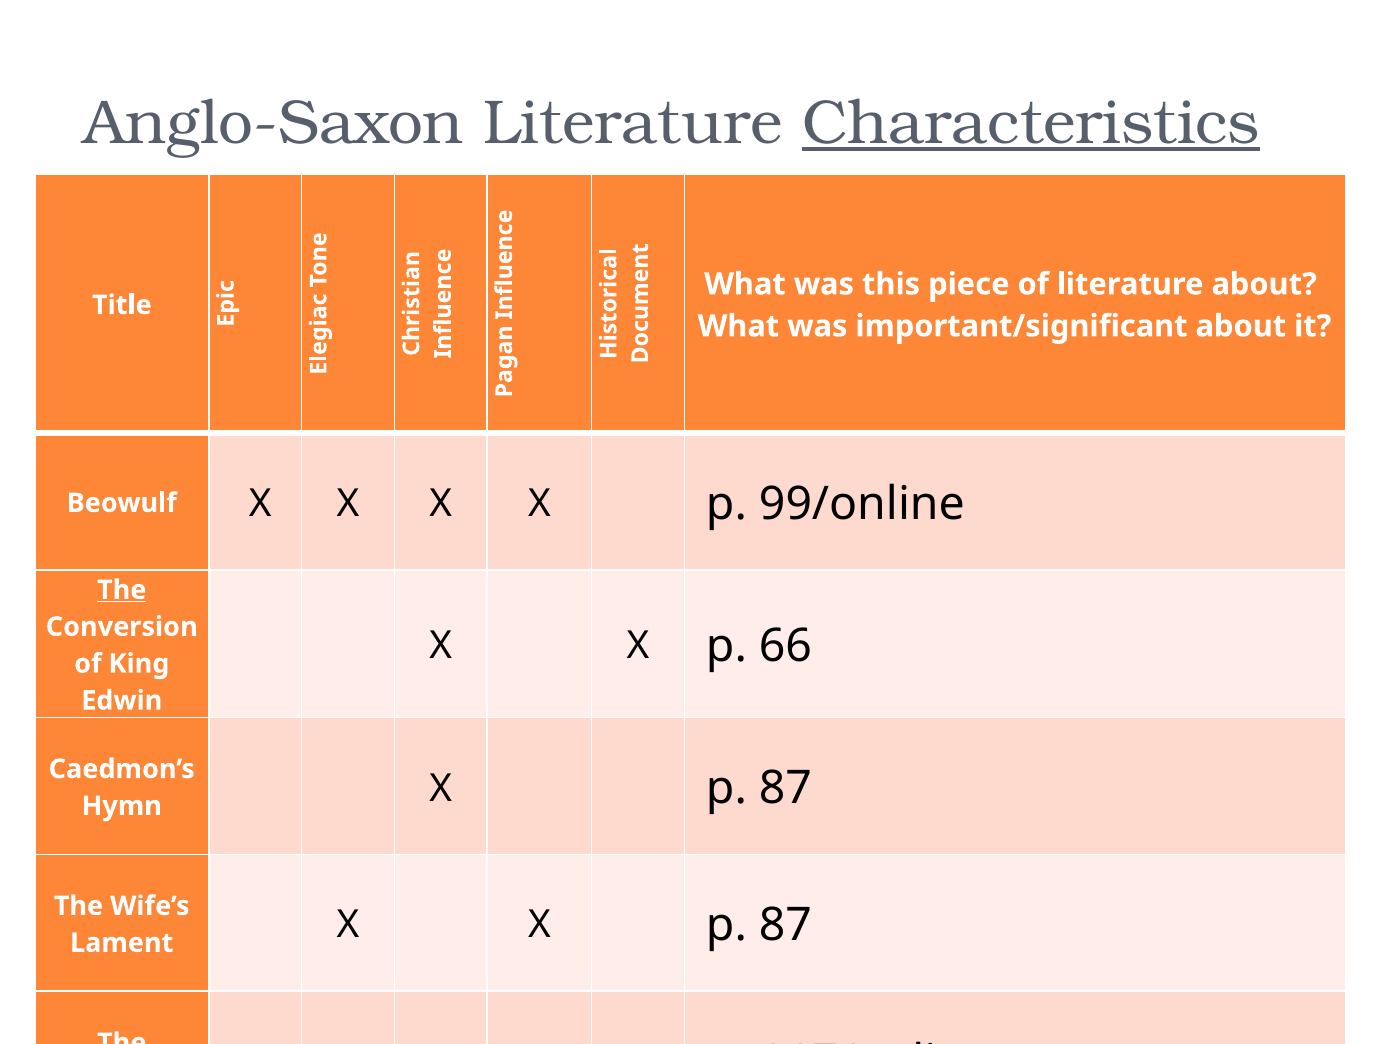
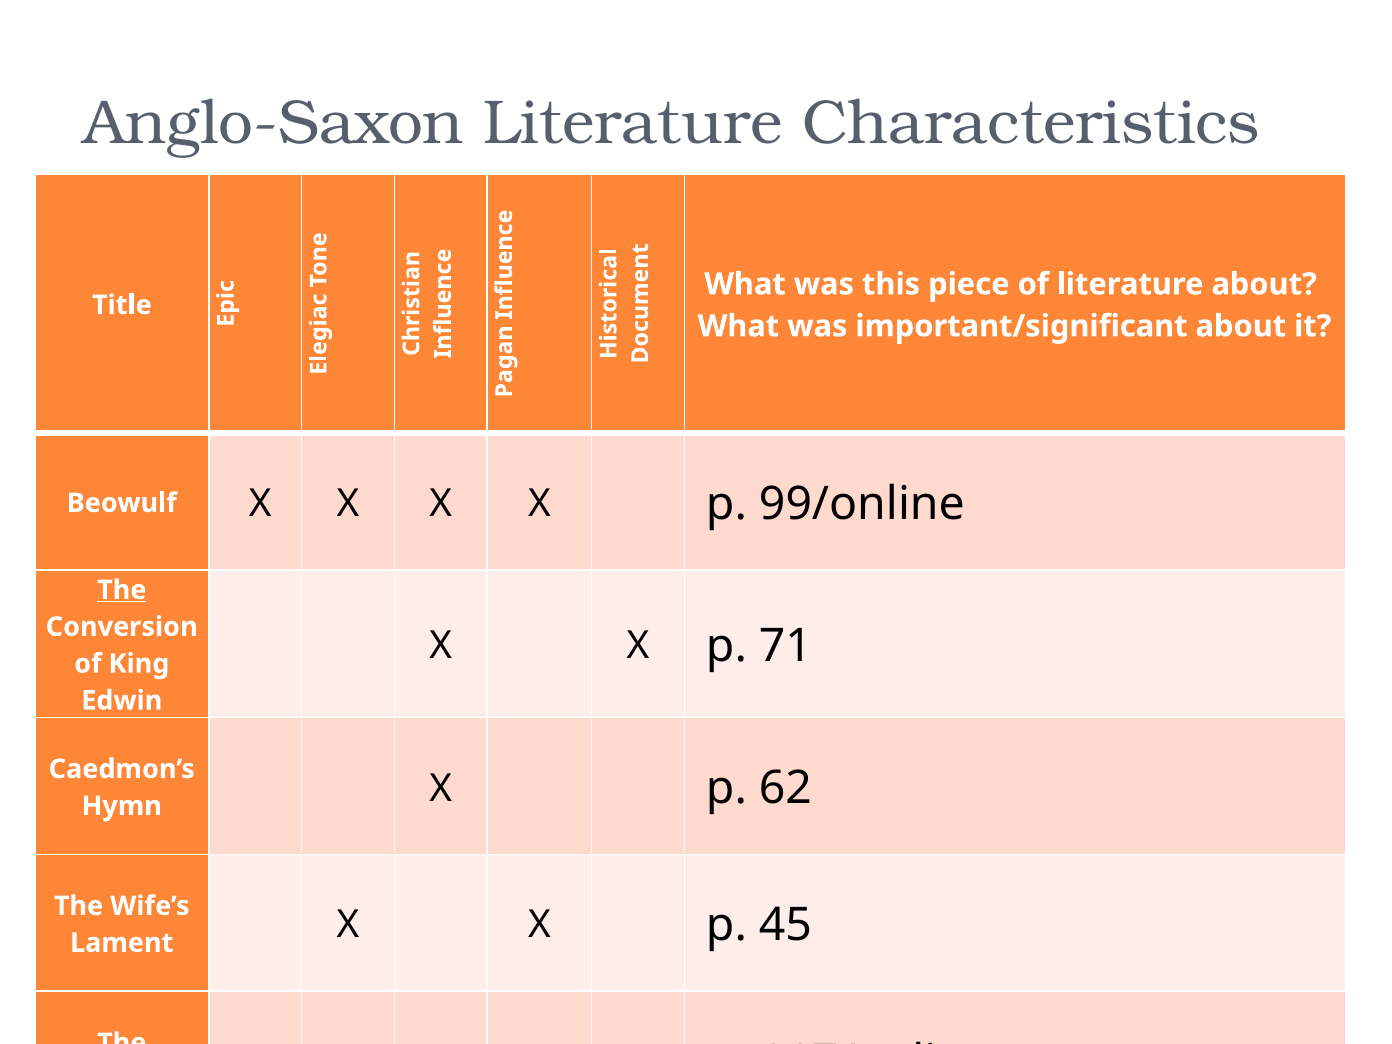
Characteristics underline: present -> none (1031, 123)
66: 66 -> 71 (785, 646)
Hymn X p 87: 87 -> 62 (785, 789)
X X p 87: 87 -> 45 (785, 925)
